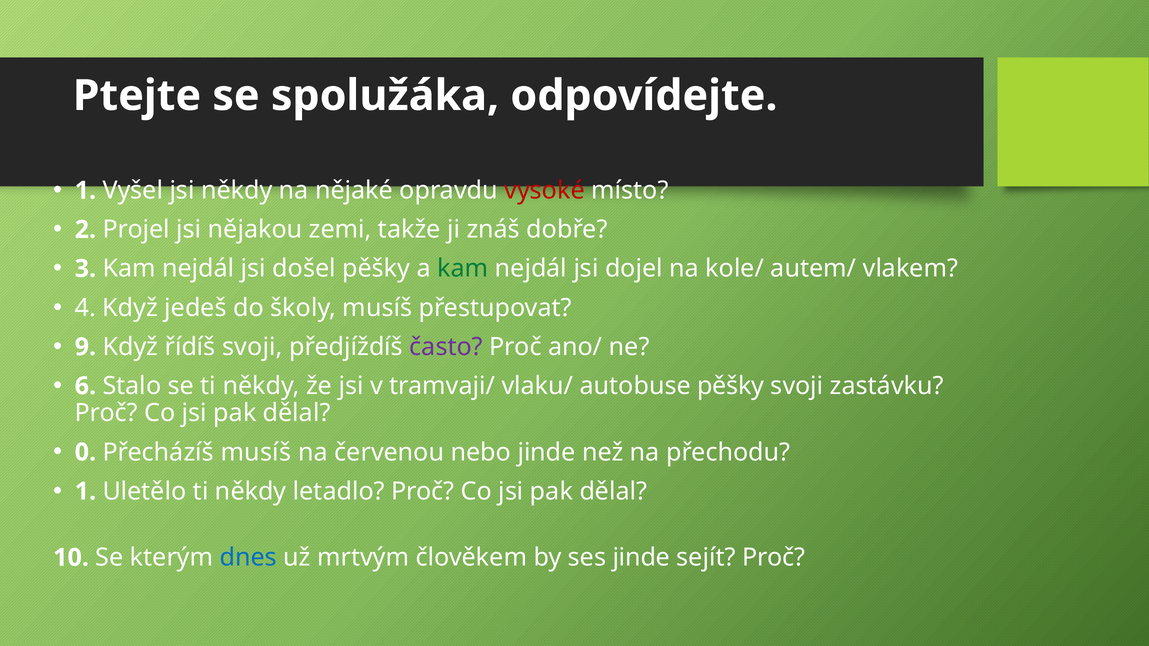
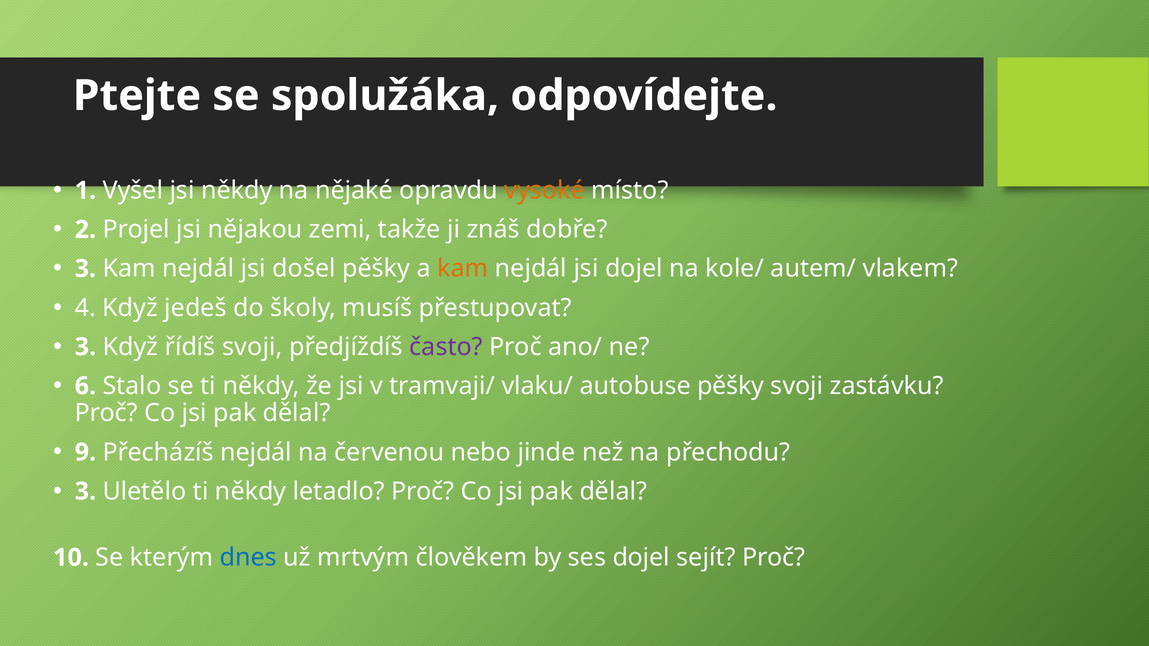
vysoké colour: red -> orange (545, 191)
kam colour: green -> orange (463, 269)
9: 9 -> 3 (85, 347)
0: 0 -> 9 (85, 452)
Přecházíš musíš: musíš -> nejdál (256, 452)
1: 1 -> 3 (85, 492)
ses jinde: jinde -> dojel (641, 558)
